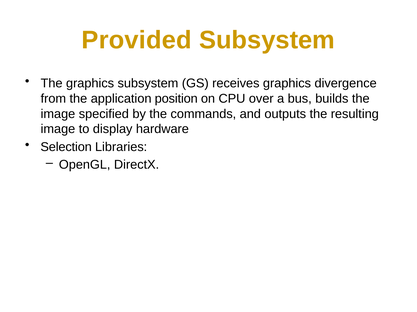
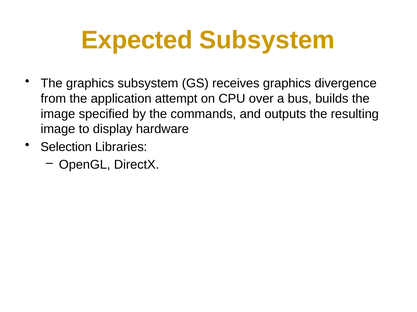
Provided: Provided -> Expected (137, 40)
position: position -> attempt (176, 99)
